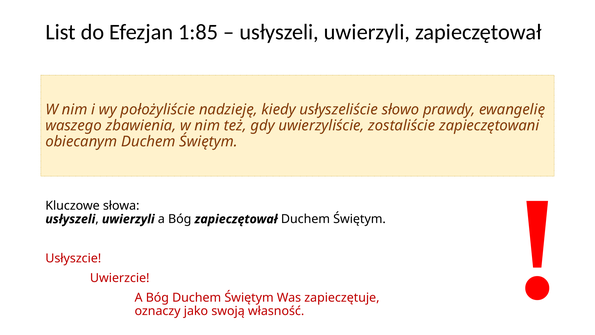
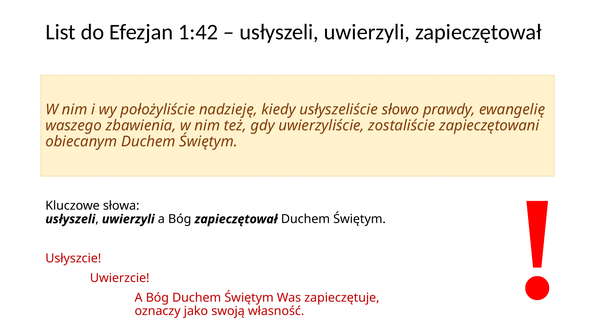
1:85: 1:85 -> 1:42 (198, 32)
